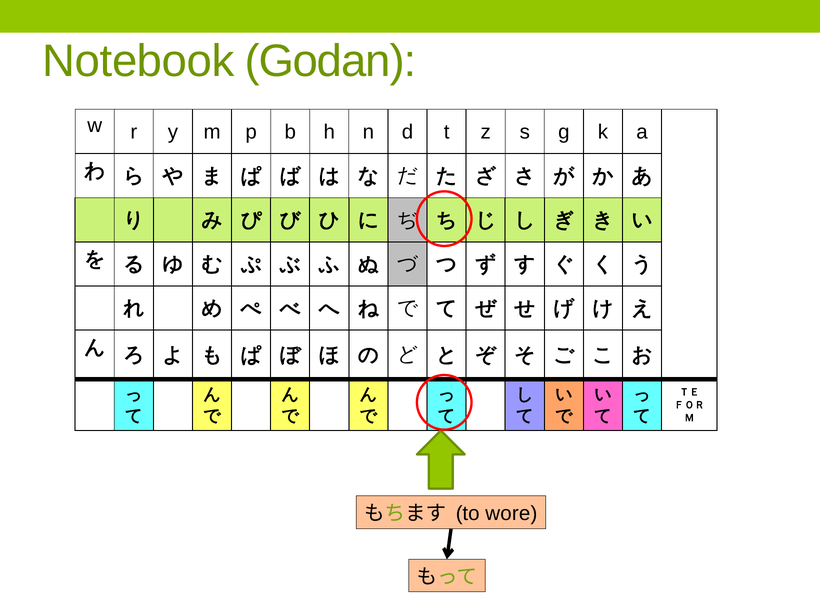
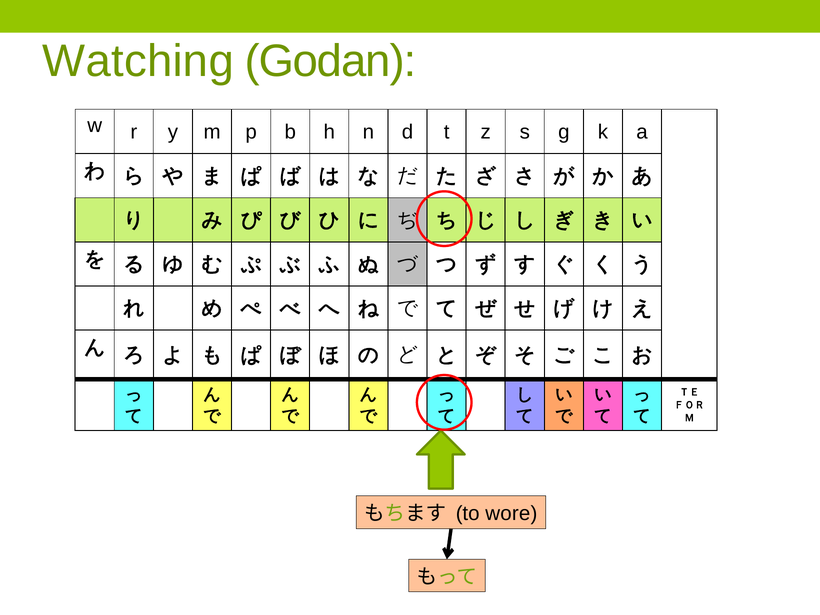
Notebook: Notebook -> Watching (138, 61)
